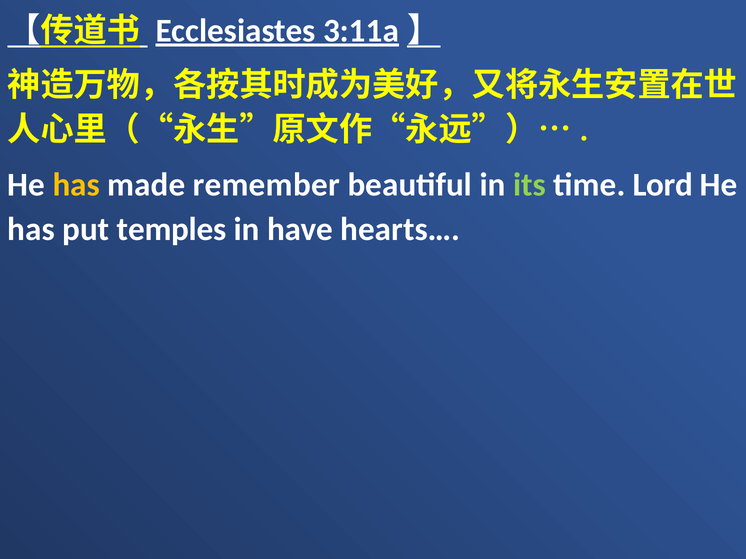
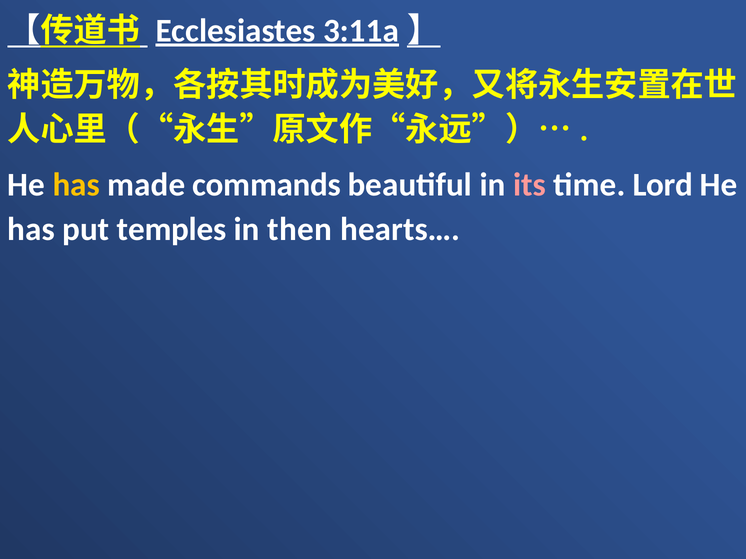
remember: remember -> commands (267, 185)
its colour: light green -> pink (529, 185)
have: have -> then (300, 230)
